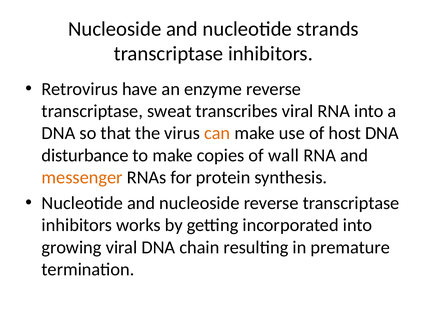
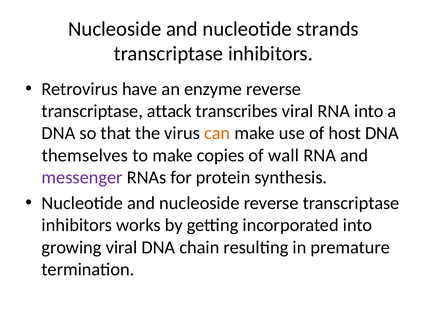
sweat: sweat -> attack (169, 111)
disturbance: disturbance -> themselves (85, 155)
messenger colour: orange -> purple (82, 177)
